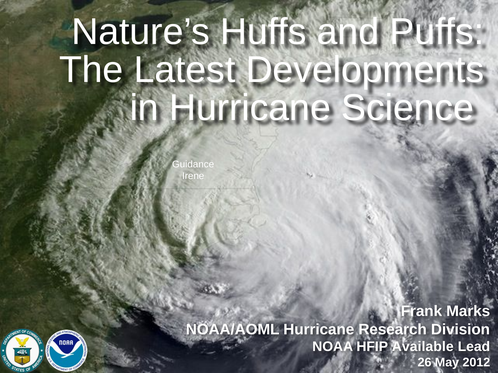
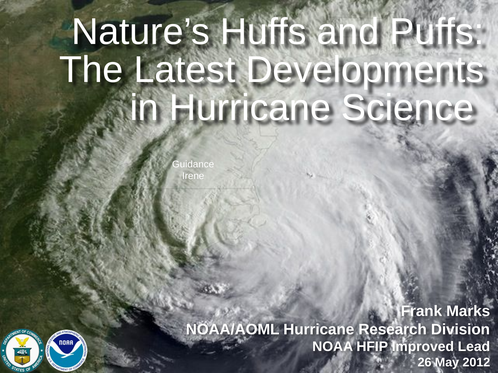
Available: Available -> Improved (423, 347)
